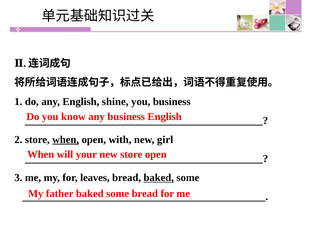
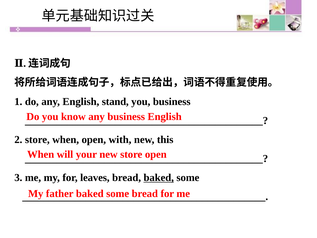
shine: shine -> stand (115, 101)
when underline: present -> none (66, 139)
girl: girl -> this (165, 139)
